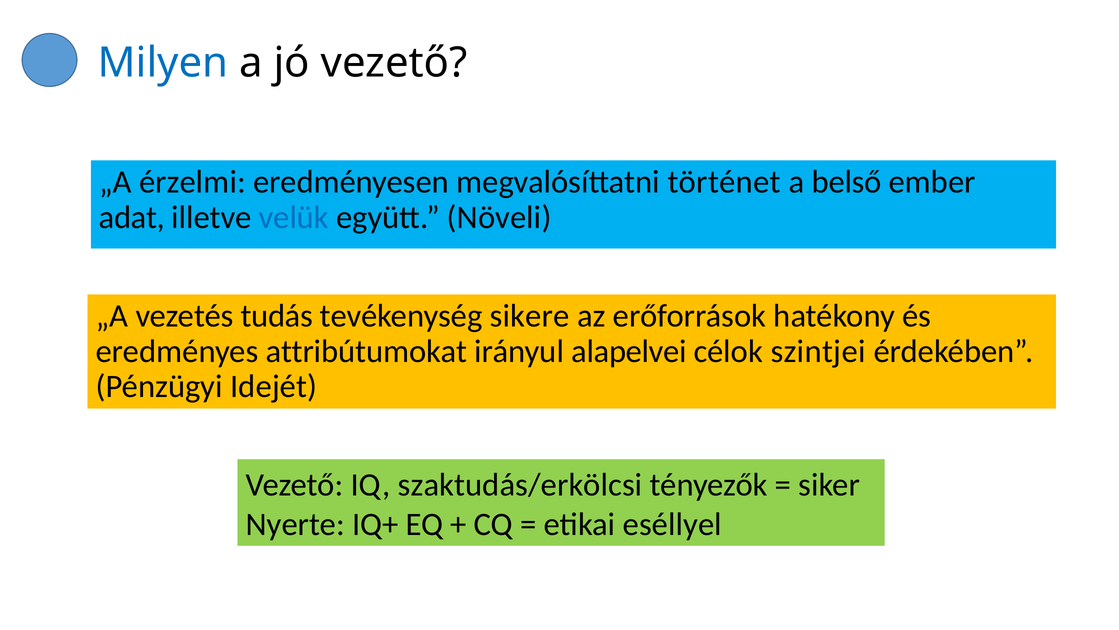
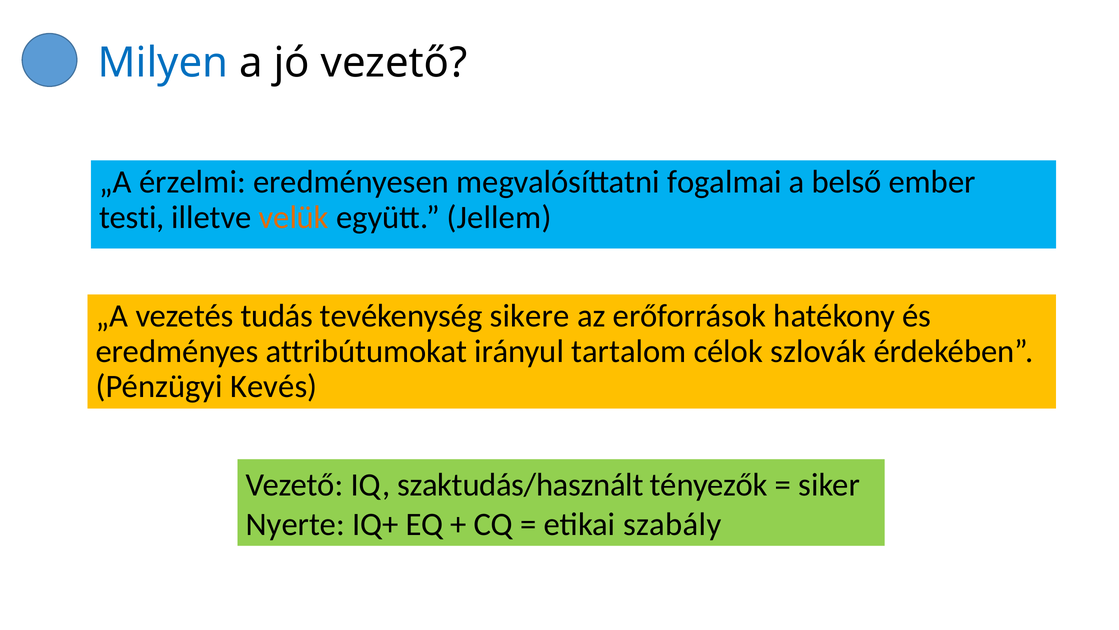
történet: történet -> fogalmai (724, 182)
adat: adat -> testi (132, 217)
velük colour: blue -> orange (294, 217)
Növeli: Növeli -> Jellem (499, 217)
alapelvei: alapelvei -> tartalom (629, 351)
szintjei: szintjei -> szlovák (818, 351)
Idejét: Idejét -> Kevés (274, 386)
szaktudás/erkölcsi: szaktudás/erkölcsi -> szaktudás/használt (520, 485)
eséllyel: eséllyel -> szabály (672, 524)
